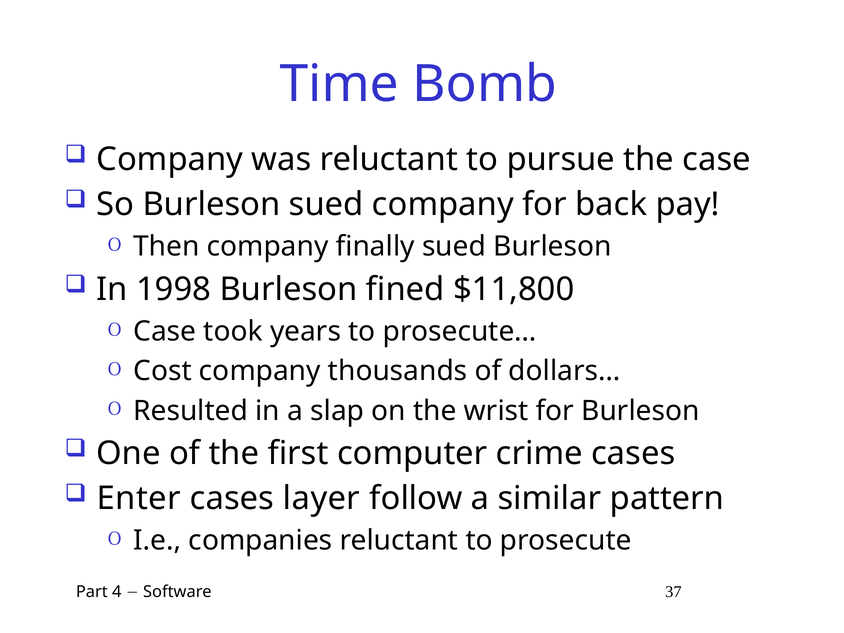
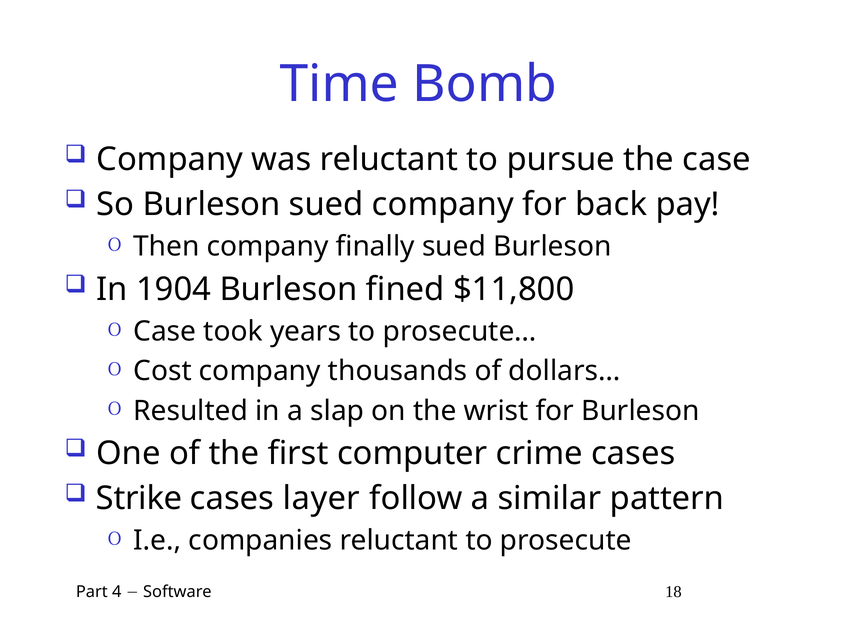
1998: 1998 -> 1904 (174, 289)
Enter: Enter -> Strike (139, 499)
37: 37 -> 18 (673, 592)
